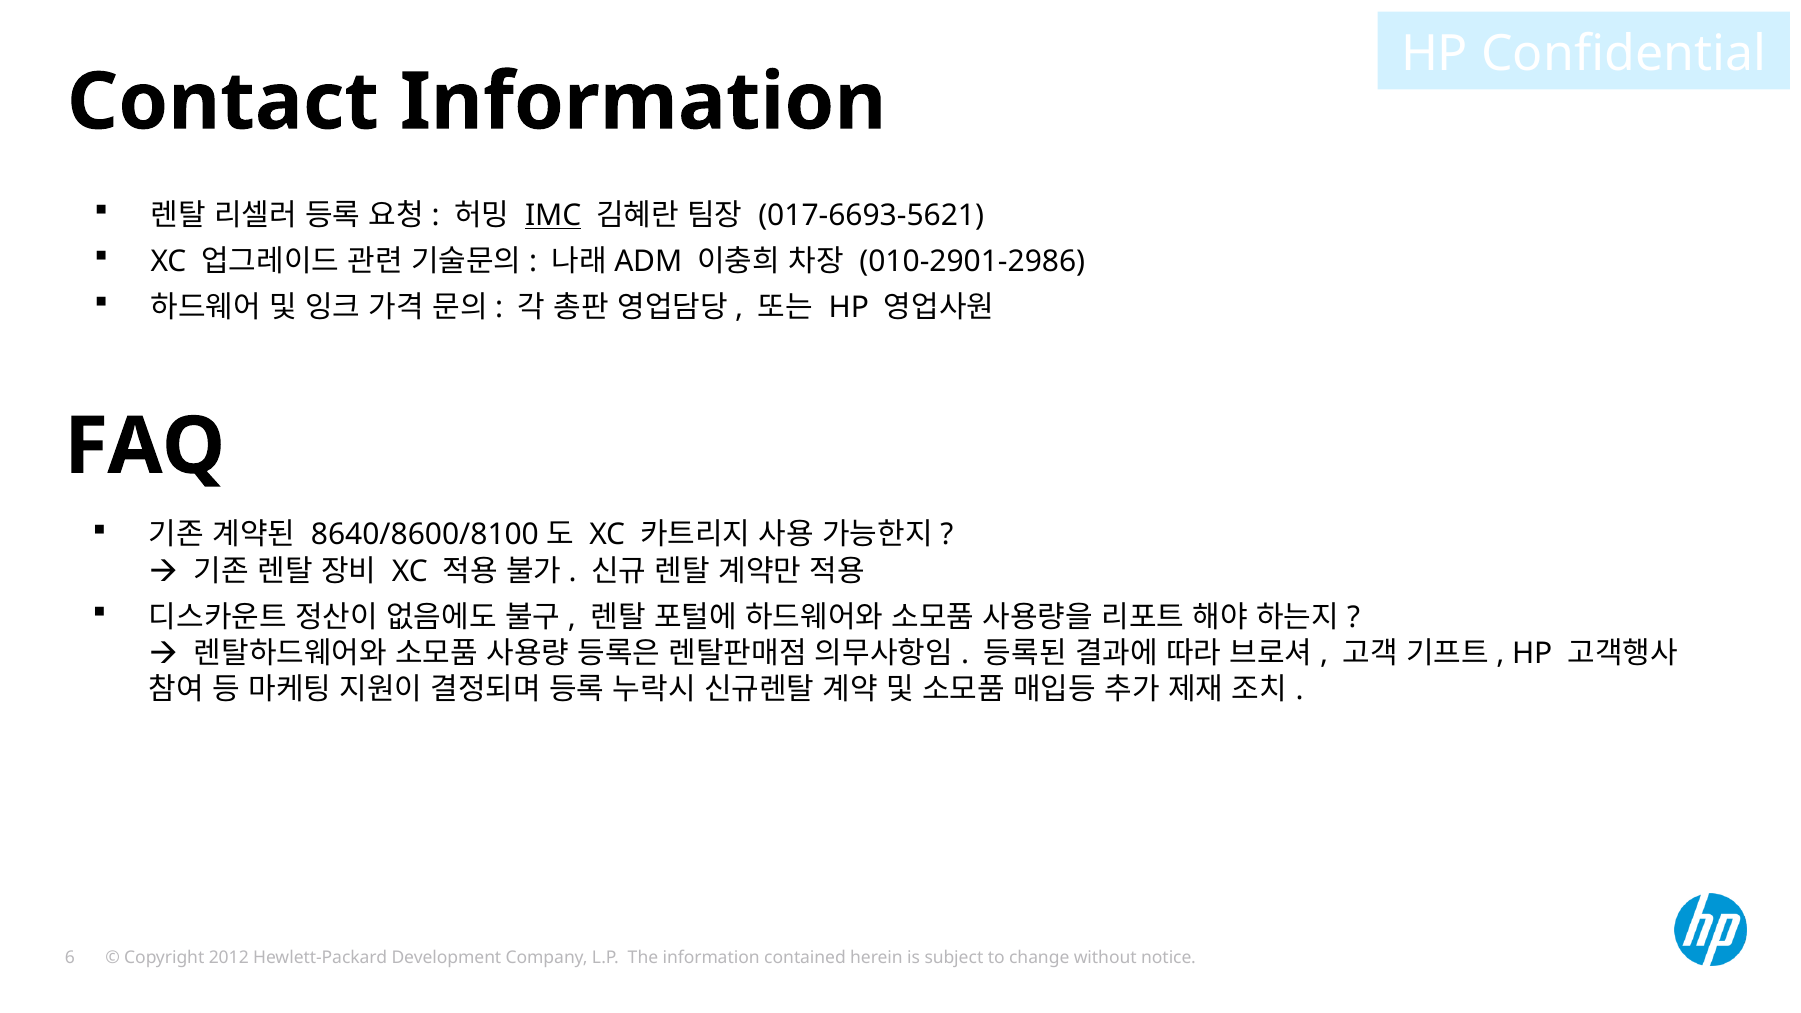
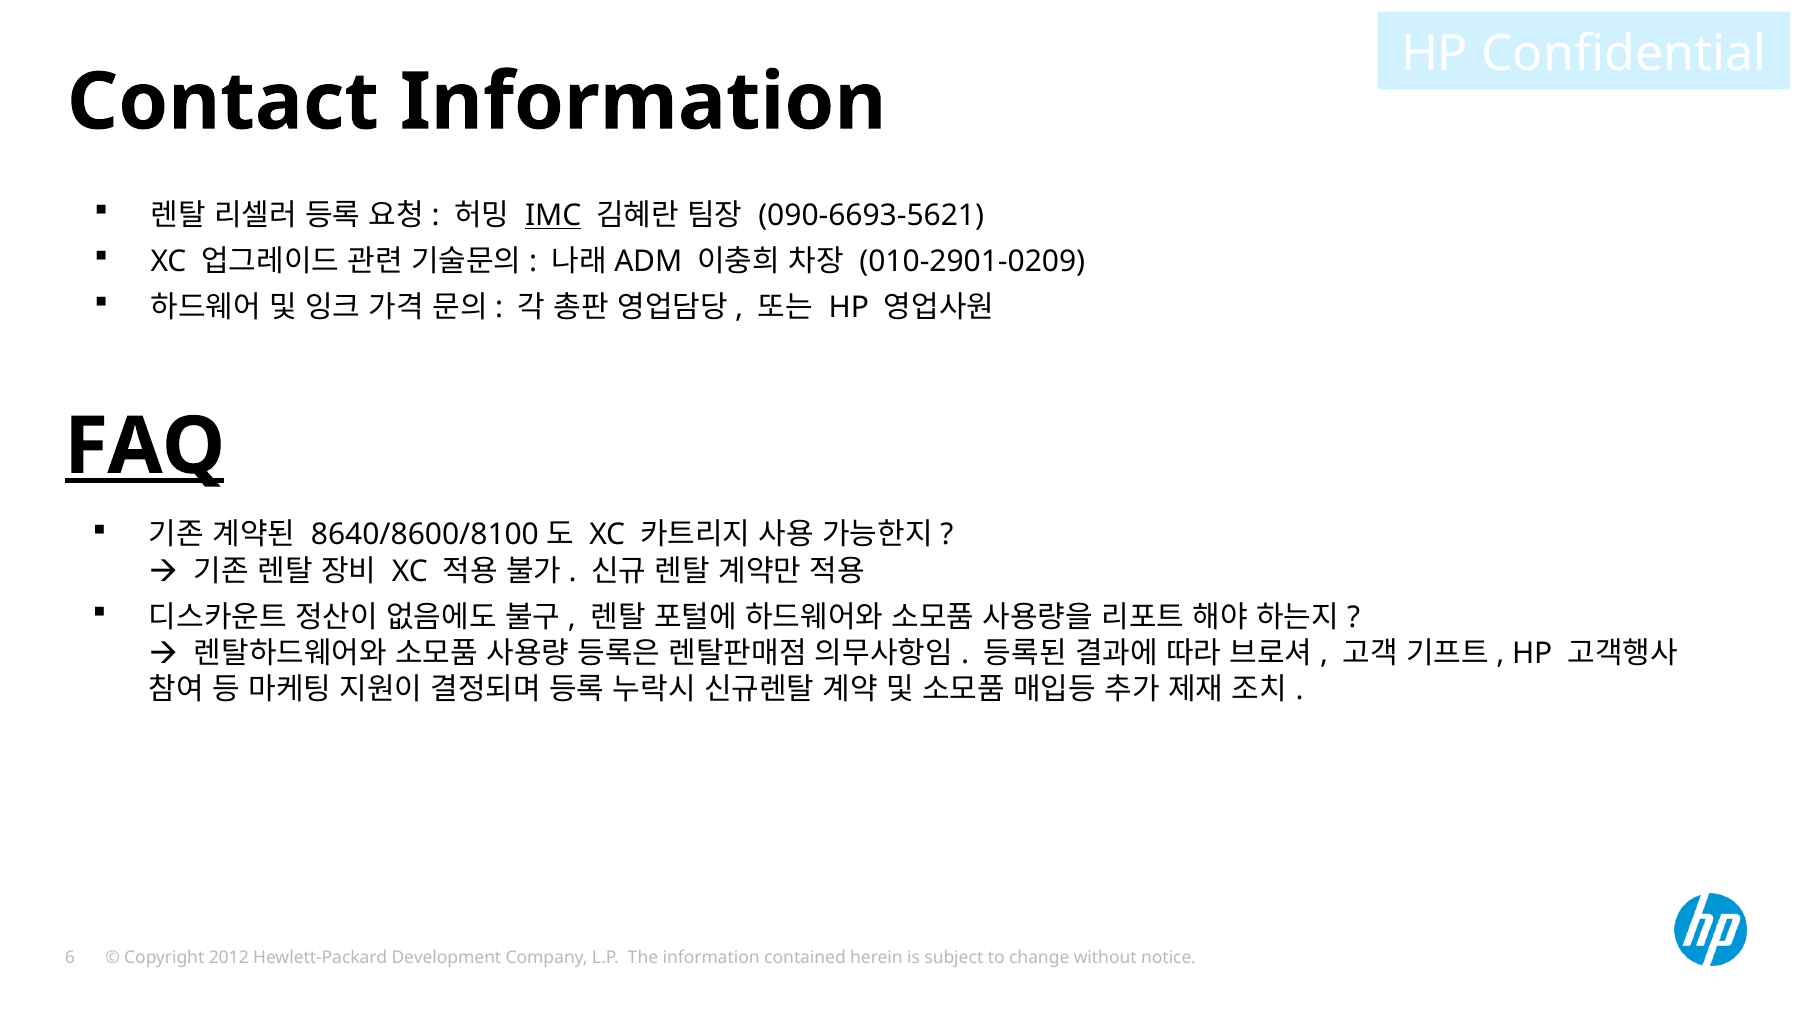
017-6693-5621: 017-6693-5621 -> 090-6693-5621 (871, 216)
010-2901-2986: 010-2901-2986 -> 010-2901-0209 (972, 262)
FAQ underline: none -> present (145, 447)
